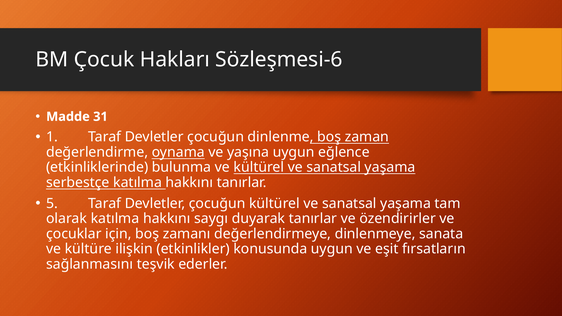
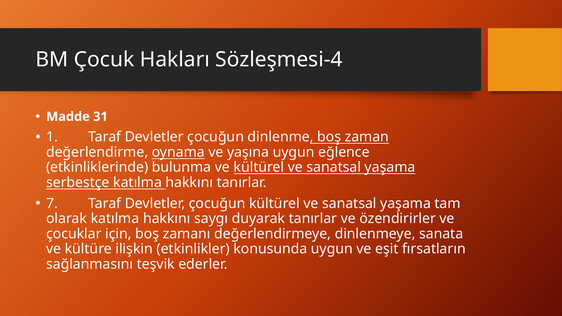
Sözleşmesi-6: Sözleşmesi-6 -> Sözleşmesi-4 (279, 59)
5: 5 -> 7 (52, 204)
